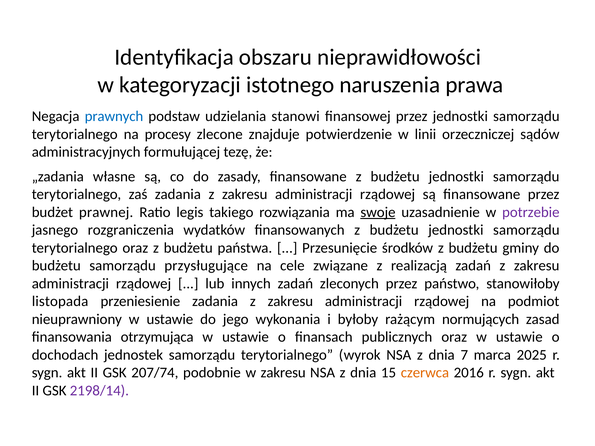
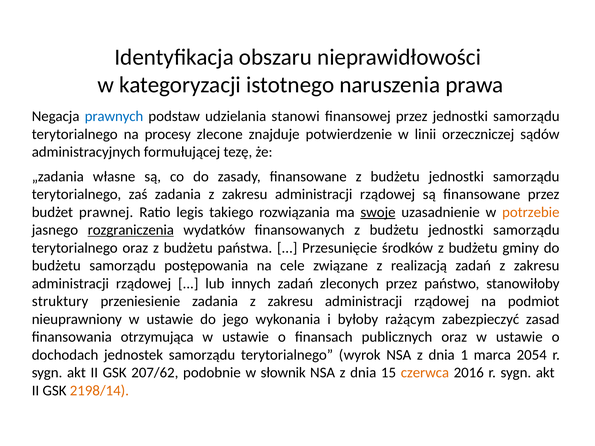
potrzebie colour: purple -> orange (531, 212)
rozgraniczenia underline: none -> present (131, 230)
przysługujące: przysługujące -> postępowania (206, 266)
listopada: listopada -> struktury (60, 301)
normujących: normujących -> zabezpieczyć (481, 319)
7: 7 -> 1 (464, 355)
2025: 2025 -> 2054 (532, 355)
207/74: 207/74 -> 207/62 (155, 373)
w zakresu: zakresu -> słownik (283, 373)
2198/14 colour: purple -> orange (99, 391)
